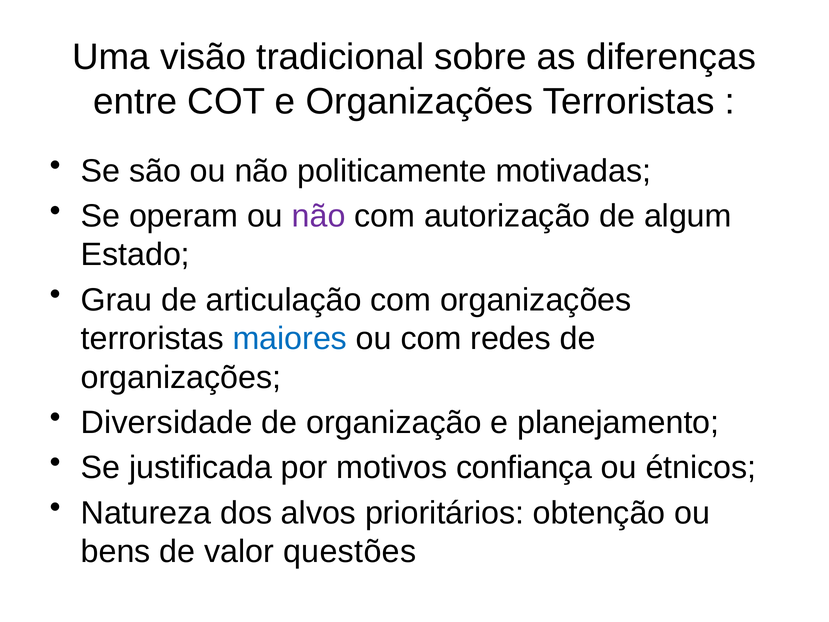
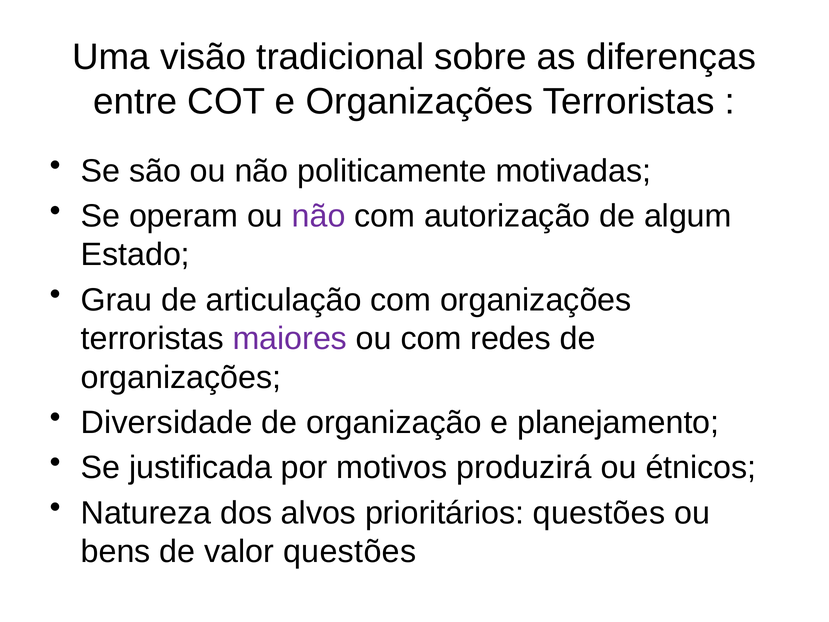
maiores colour: blue -> purple (290, 339)
confiança: confiança -> produzirá (524, 468)
prioritários obtenção: obtenção -> questões (599, 513)
